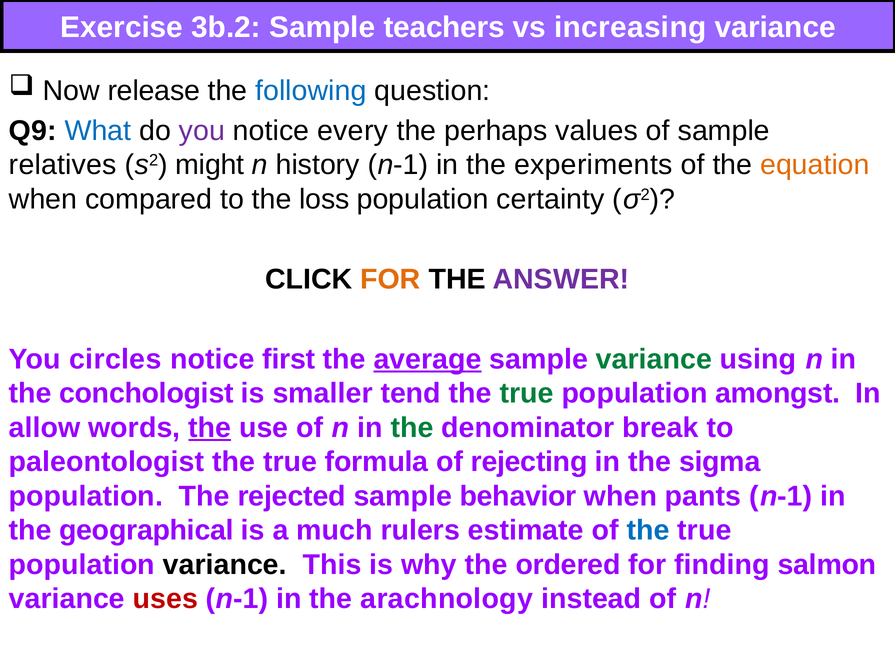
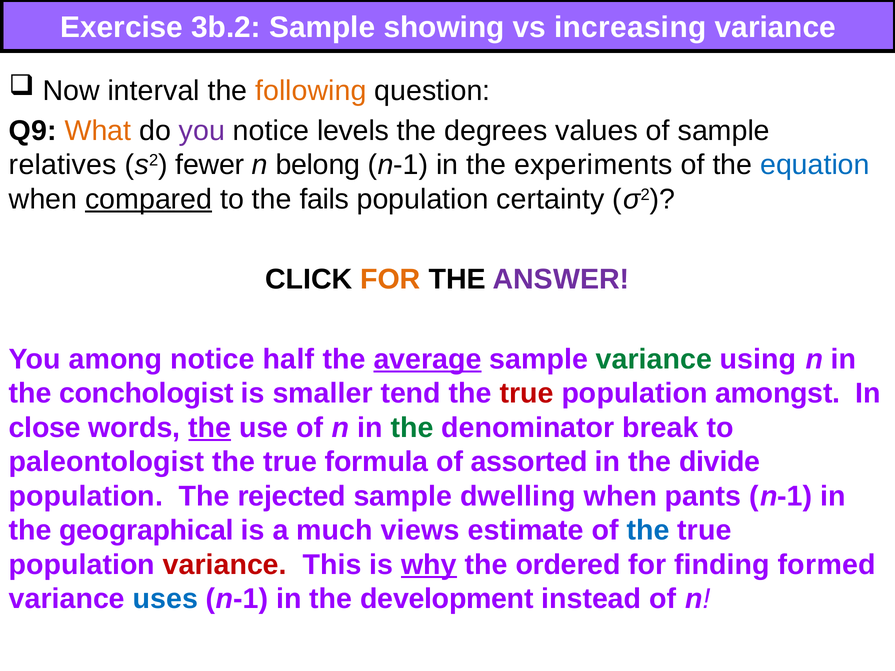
teachers: teachers -> showing (444, 28)
release: release -> interval (154, 91)
following colour: blue -> orange (311, 91)
What colour: blue -> orange (98, 131)
every: every -> levels (353, 131)
perhaps: perhaps -> degrees (496, 131)
might: might -> fewer (210, 165)
history: history -> belong (318, 165)
equation colour: orange -> blue (815, 165)
compared underline: none -> present (149, 199)
loss: loss -> fails (324, 199)
circles: circles -> among (116, 359)
first: first -> half (289, 359)
true colour: green -> red (527, 394)
allow: allow -> close (45, 428)
rejecting: rejecting -> assorted (529, 462)
sigma: sigma -> divide (720, 462)
behavior: behavior -> dwelling (518, 496)
rulers: rulers -> views (420, 531)
variance colour: black -> red (225, 565)
why underline: none -> present (429, 565)
salmon: salmon -> formed (827, 565)
uses colour: red -> blue (165, 599)
arachnology: arachnology -> development (447, 599)
